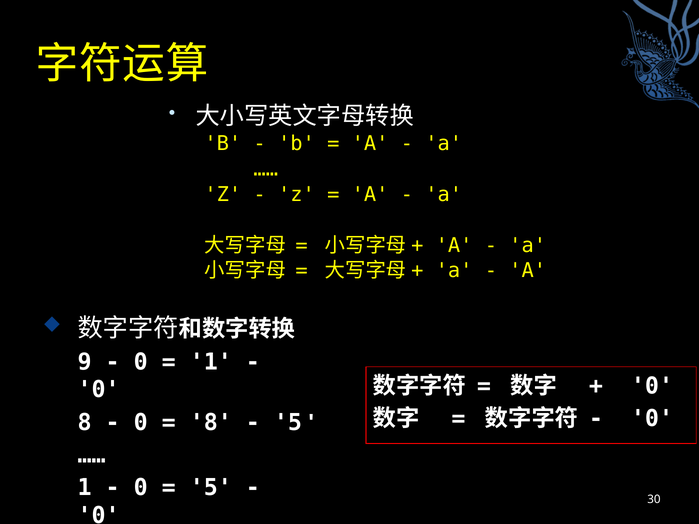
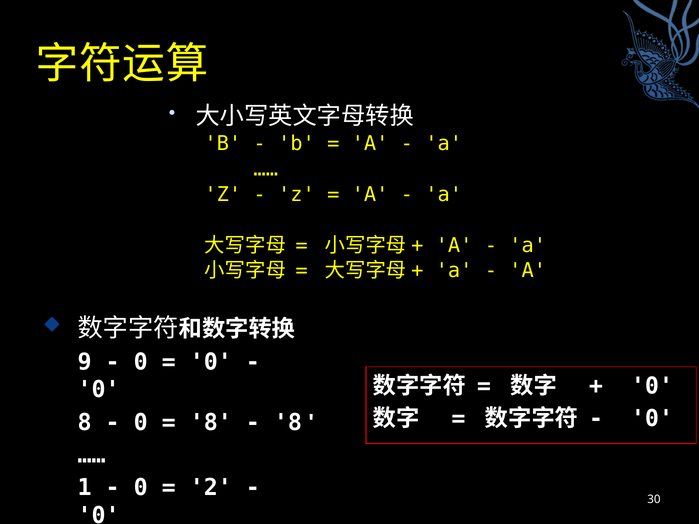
1: 1 -> 0 (211, 362)
5: 5 -> 8 (288, 423)
5: 5 -> 2 (211, 488)
